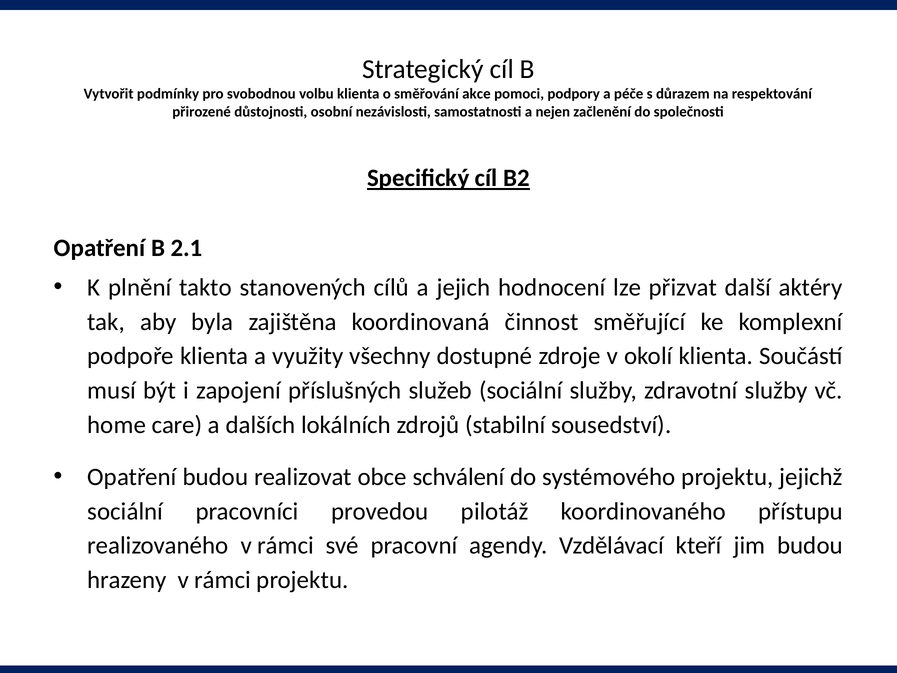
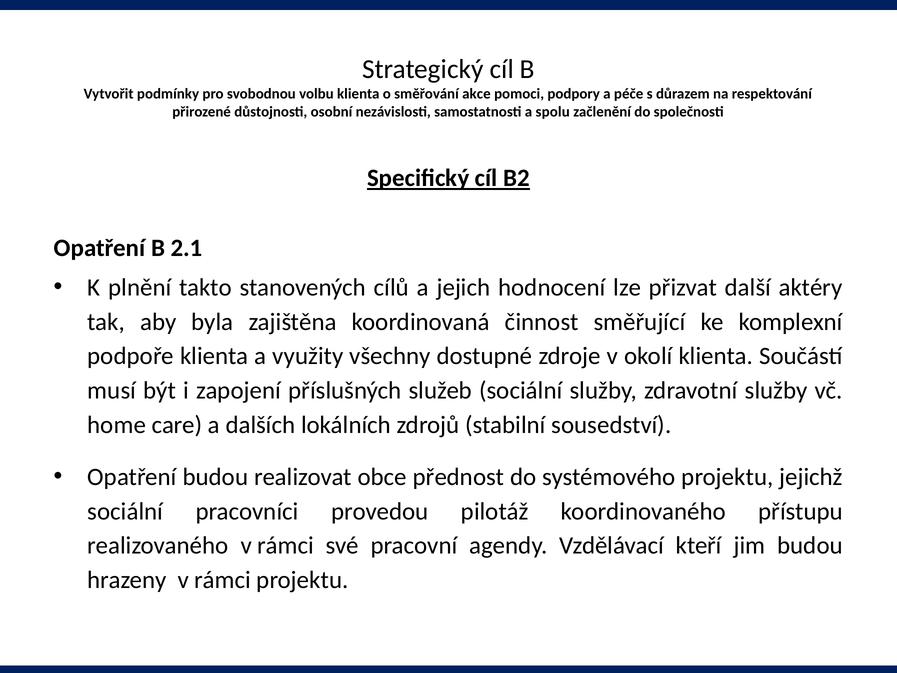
nejen: nejen -> spolu (553, 112)
schválení: schválení -> přednost (458, 477)
